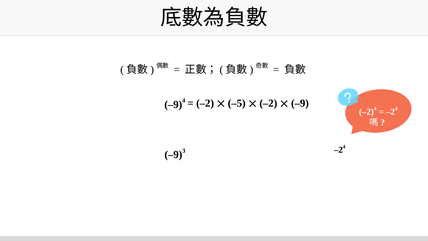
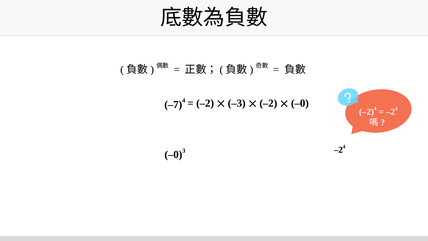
–9: –9 -> –7 (173, 104)
–5: –5 -> –3 (237, 103)
–9: –9 -> –0 (300, 103)
–9: –9 -> –0 (173, 155)
